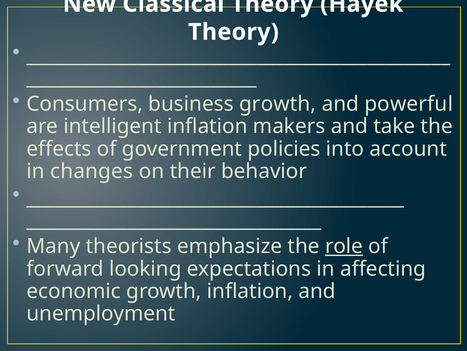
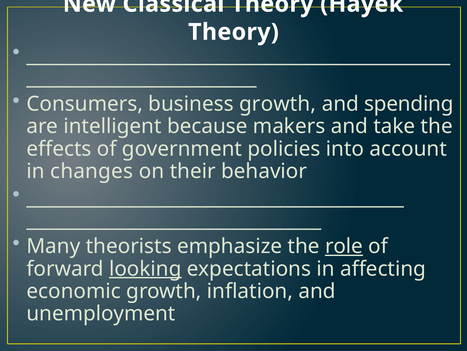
powerful: powerful -> spending (409, 104)
intelligent inflation: inflation -> because (207, 126)
looking underline: none -> present (145, 268)
